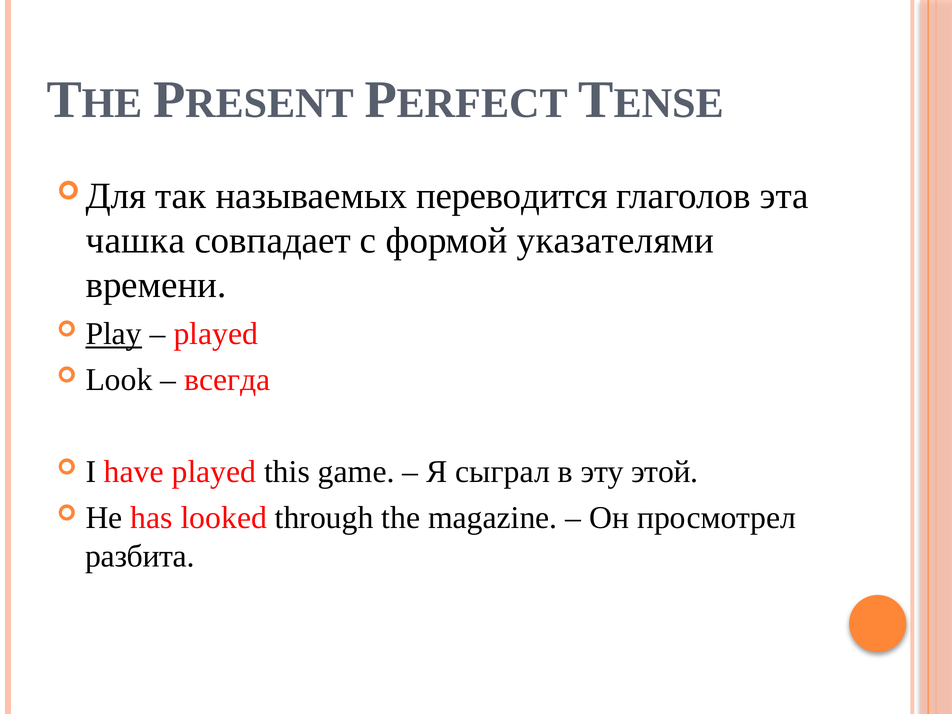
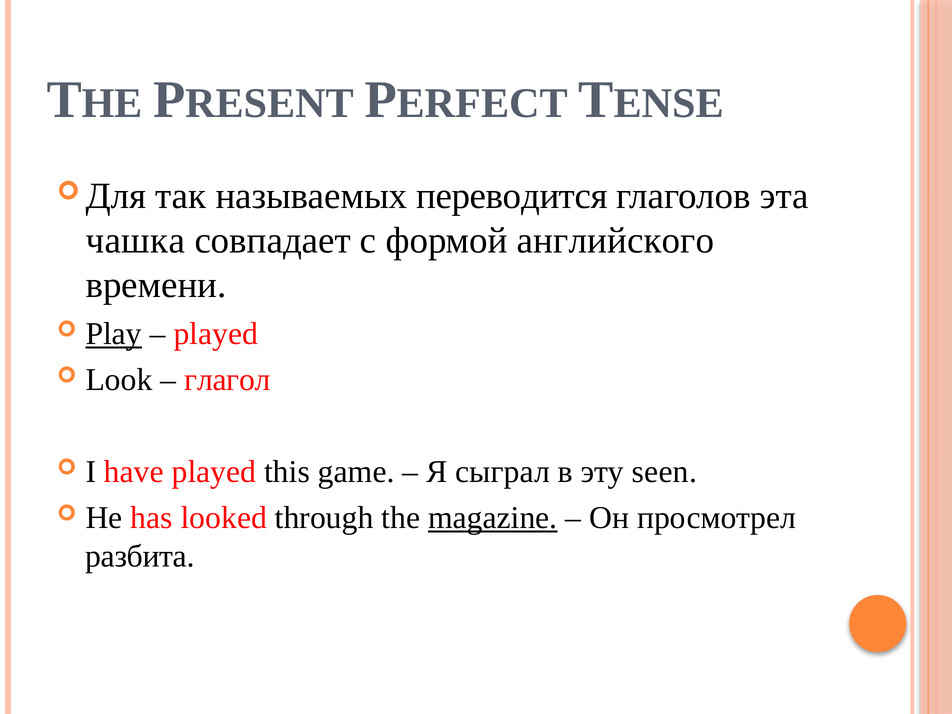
указателями: указателями -> английского (616, 241)
всегда: всегда -> глагол (227, 380)
этой: этой -> seen (664, 472)
magazine underline: none -> present (493, 518)
